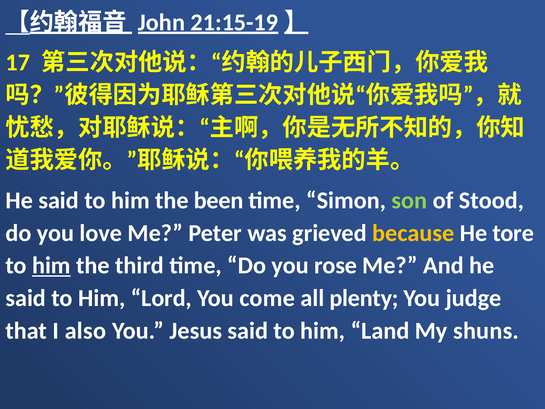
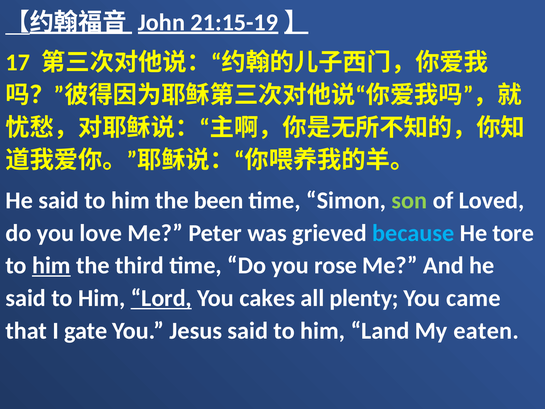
Stood: Stood -> Loved (492, 200)
because colour: yellow -> light blue (413, 233)
Lord underline: none -> present (161, 298)
come: come -> cakes (267, 298)
judge: judge -> came (473, 298)
also: also -> gate (86, 331)
shuns: shuns -> eaten (486, 331)
